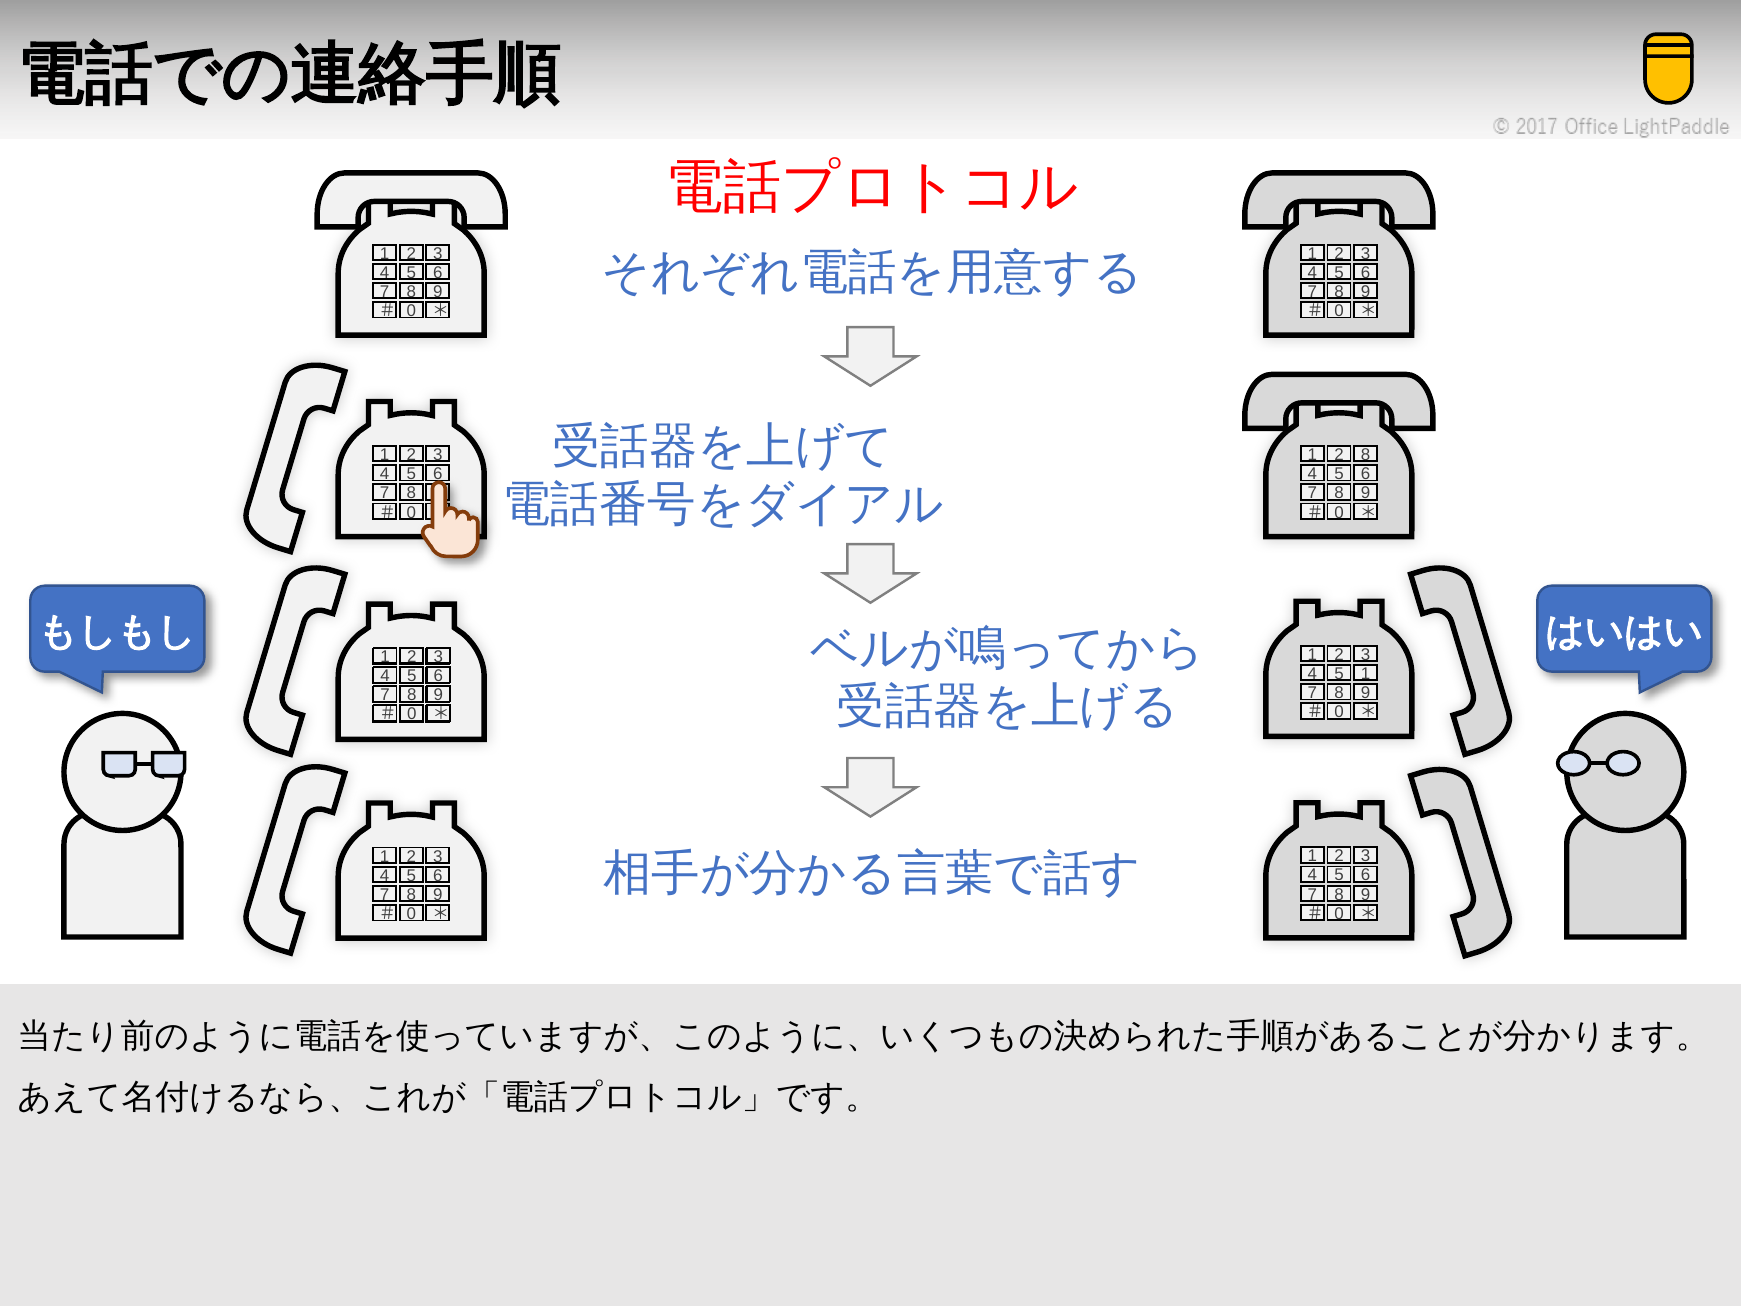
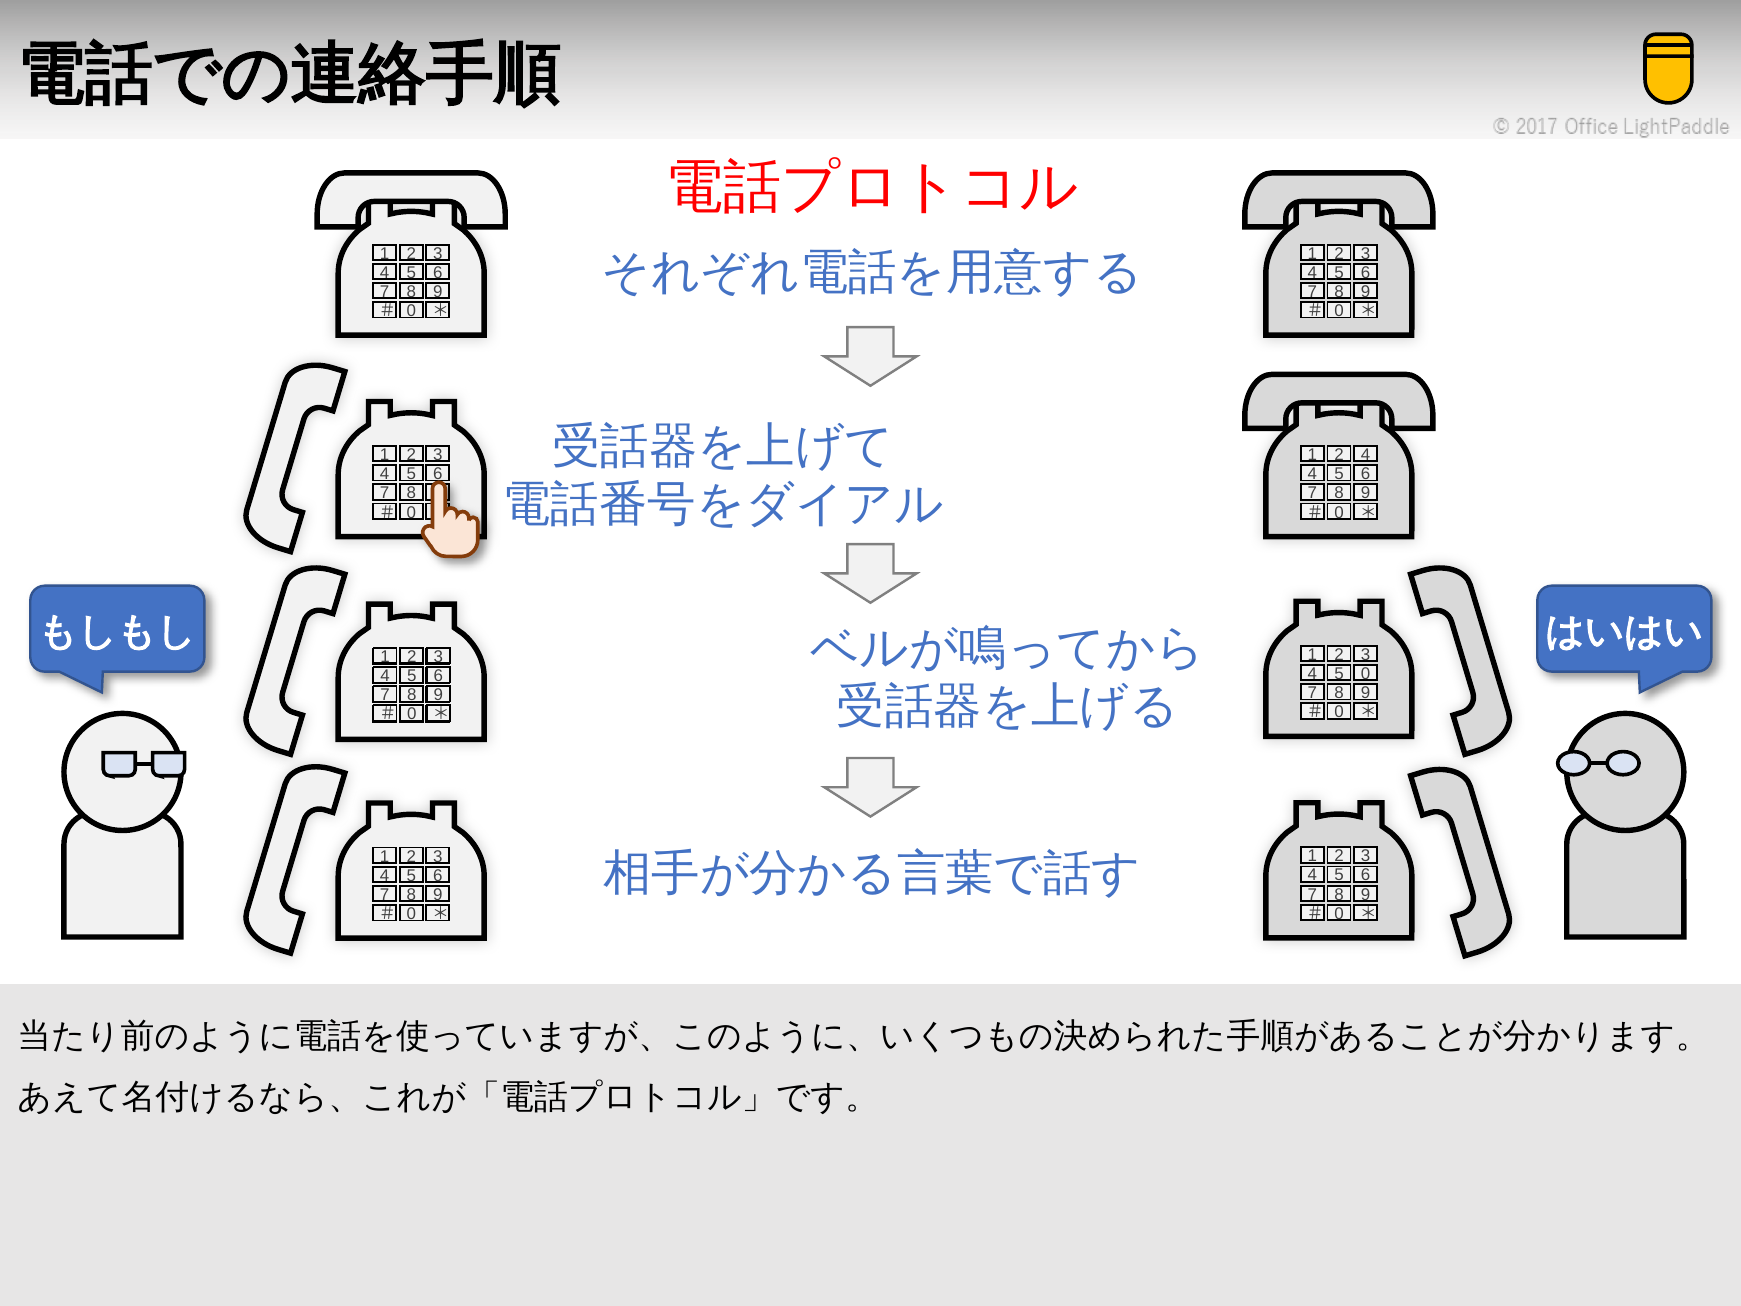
2 8: 8 -> 4 (1366, 455)
5 1: 1 -> 0 (1366, 674)
